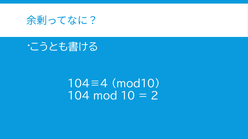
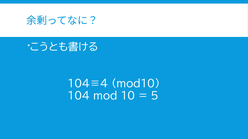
2: 2 -> 5 (155, 96)
